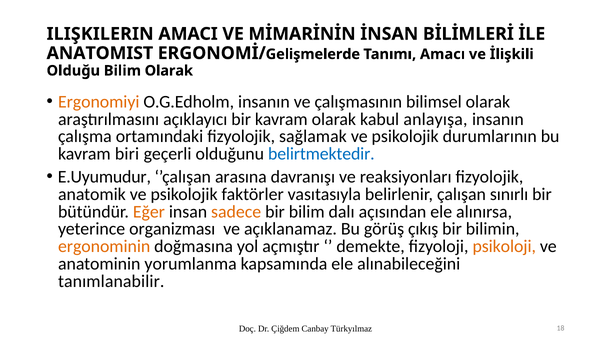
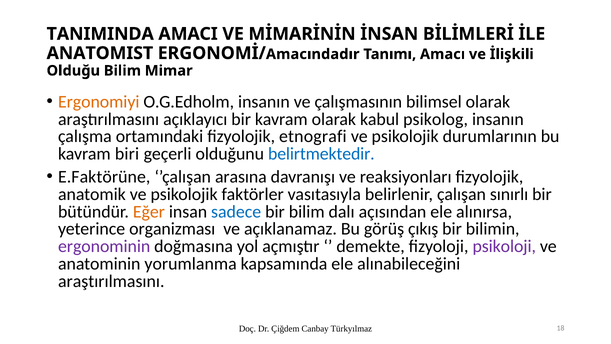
ILIŞKILERIN: ILIŞKILERIN -> TANIMINDA (100, 34)
Gelişmelerde: Gelişmelerde -> Amacındadır (313, 54)
Bilim Olarak: Olarak -> Mimar (169, 71)
anlayışa: anlayışa -> psikolog (436, 119)
sağlamak: sağlamak -> etnografi (313, 136)
E.Uyumudur: E.Uyumudur -> E.Faktörüne (104, 177)
sadece colour: orange -> blue (236, 212)
ergonominin colour: orange -> purple (104, 246)
psikoloji colour: orange -> purple (504, 246)
tanımlanabilir: tanımlanabilir -> araştırılmasını (111, 281)
